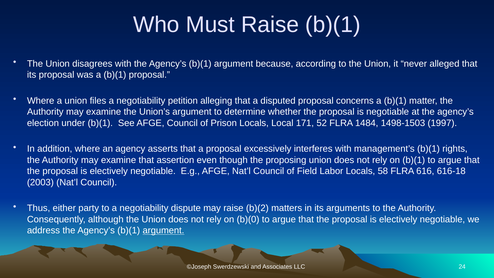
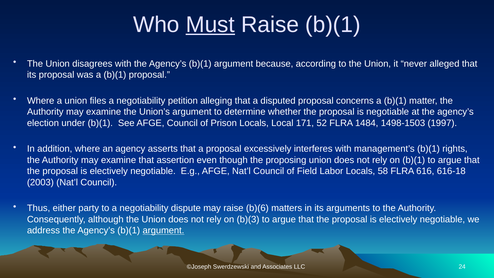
Must underline: none -> present (210, 25)
b)(2: b)(2 -> b)(6 (257, 208)
b)(0: b)(0 -> b)(3 (248, 219)
